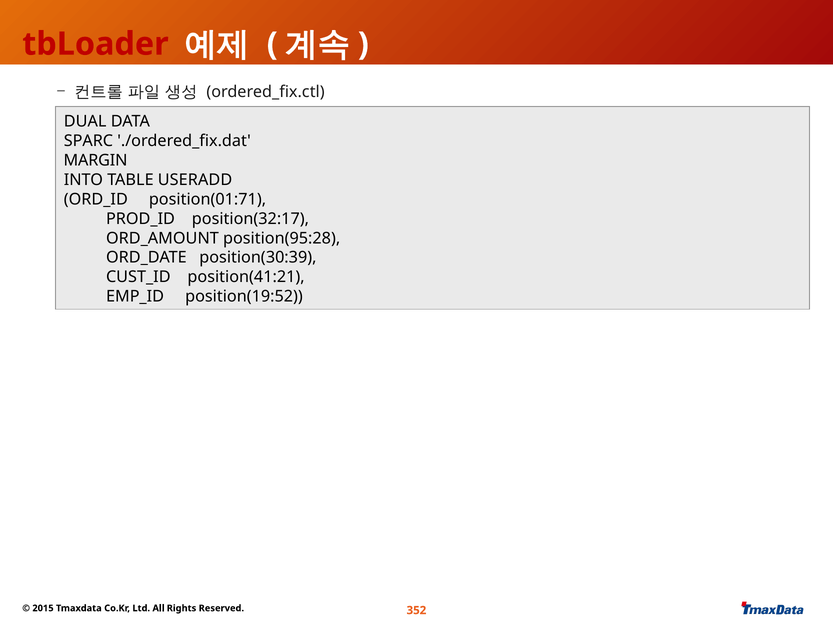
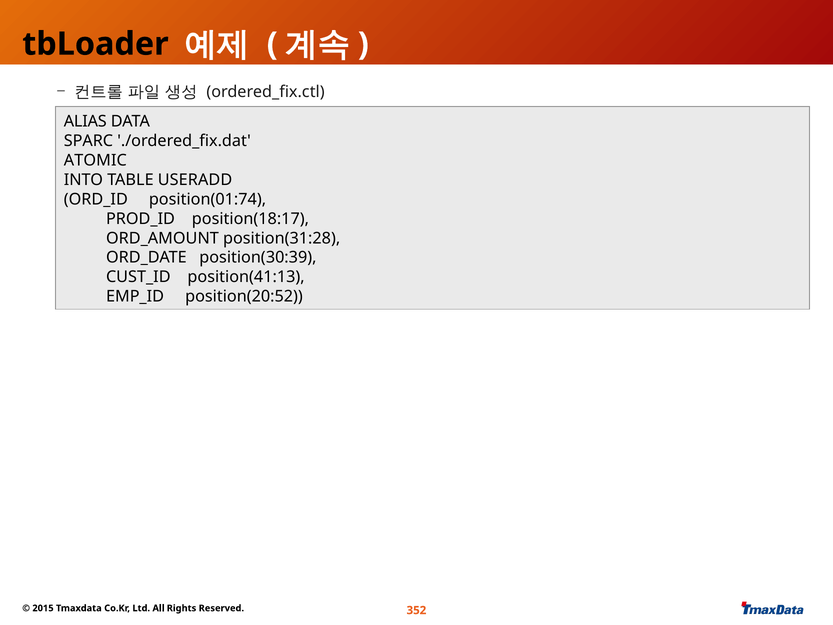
tbLoader colour: red -> black (95, 44)
DUAL: DUAL -> ALIAS (85, 121)
MARGIN: MARGIN -> ATOMIC (95, 160)
position(01:71: position(01:71 -> position(01:74 (207, 199)
position(32:17: position(32:17 -> position(18:17 (250, 219)
position(95:28: position(95:28 -> position(31:28 (282, 238)
position(41:21: position(41:21 -> position(41:13 (246, 277)
position(19:52: position(19:52 -> position(20:52 (244, 296)
